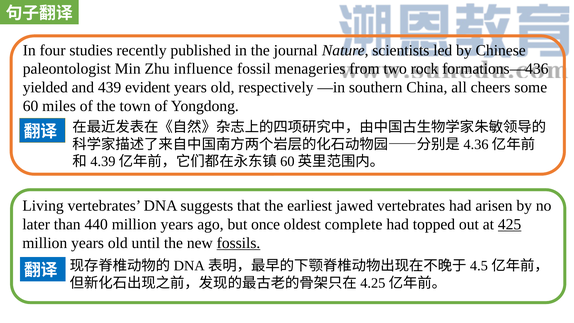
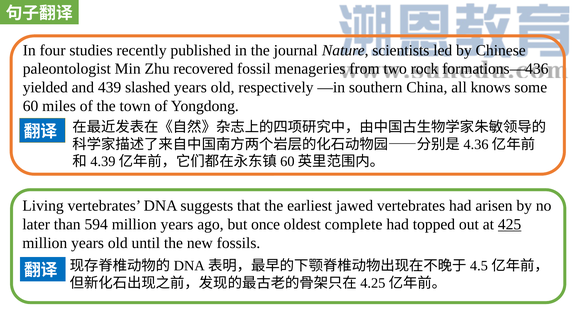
influence: influence -> recovered (203, 69)
evident: evident -> slashed (148, 87)
cheers: cheers -> knows (491, 87)
440: 440 -> 594 (96, 224)
fossils underline: present -> none (238, 243)
